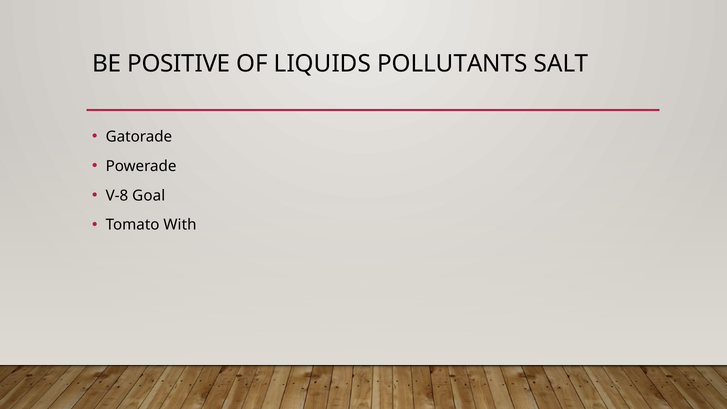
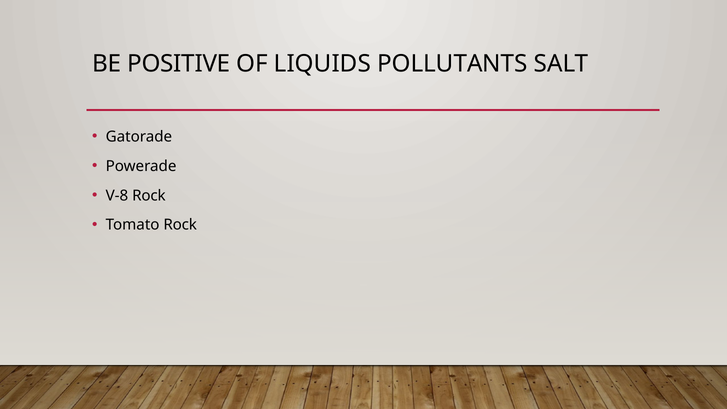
V-8 Goal: Goal -> Rock (149, 195)
Tomato With: With -> Rock (180, 225)
